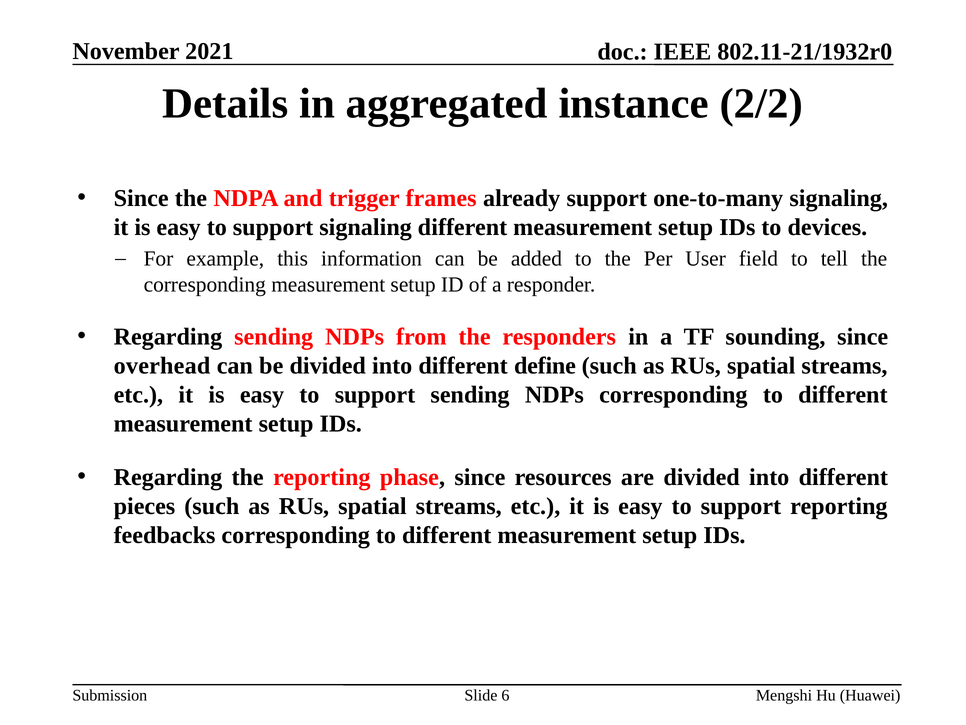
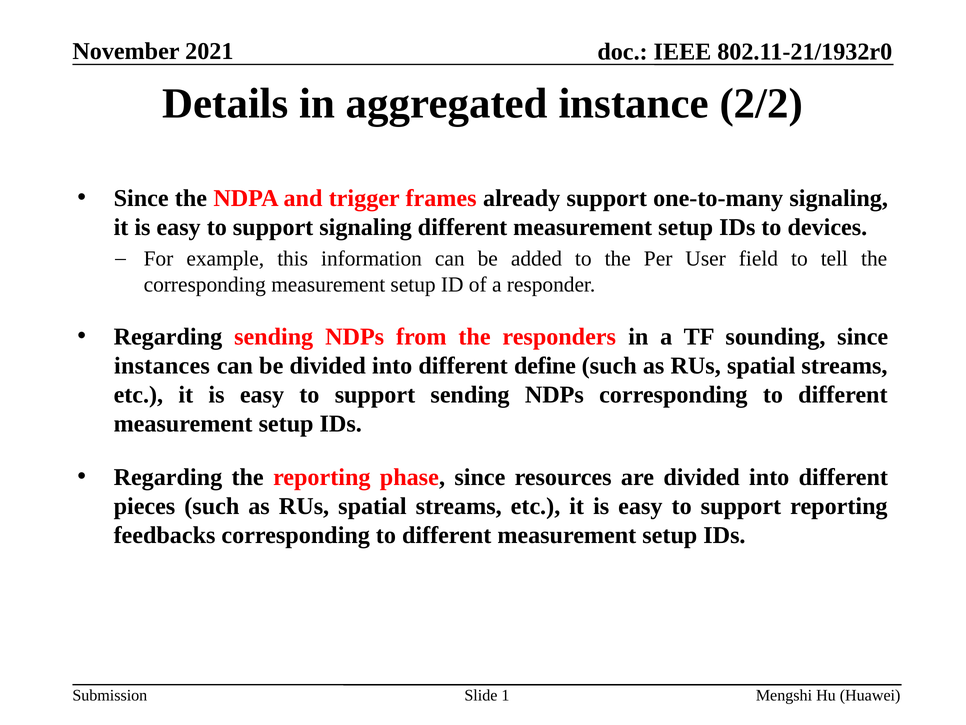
overhead: overhead -> instances (162, 365)
6: 6 -> 1 (506, 695)
